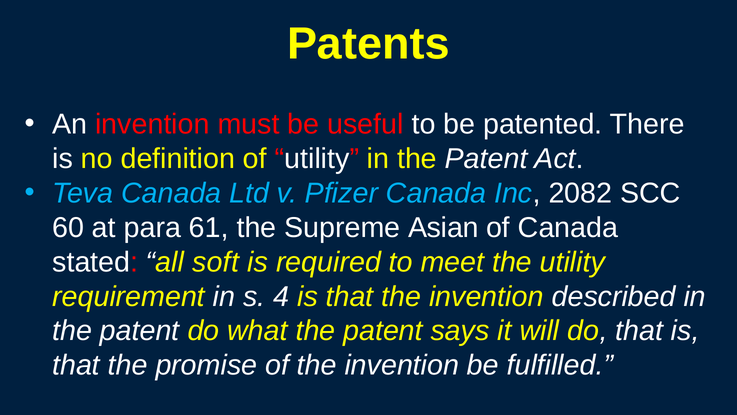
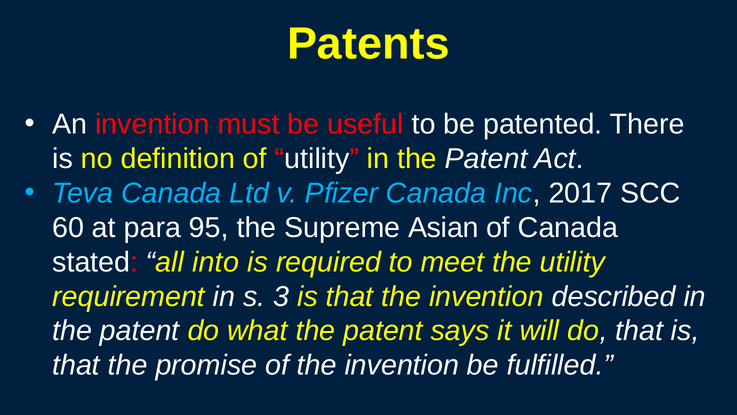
2082: 2082 -> 2017 (580, 193)
61: 61 -> 95 (209, 227)
soft: soft -> into (216, 262)
4: 4 -> 3 (281, 296)
